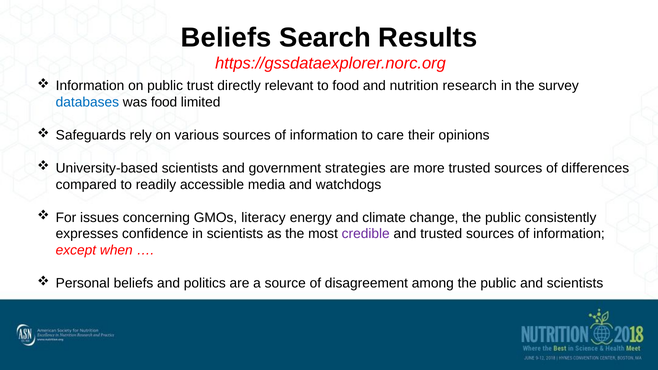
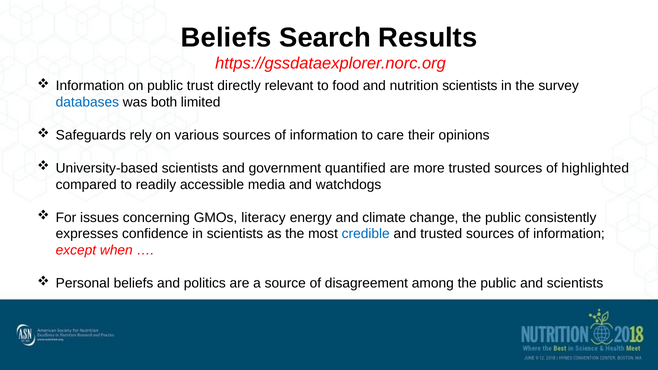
nutrition research: research -> scientists (470, 86)
was food: food -> both (164, 102)
strategies: strategies -> quantified (355, 168)
differences: differences -> highlighted (595, 168)
credible colour: purple -> blue (366, 234)
